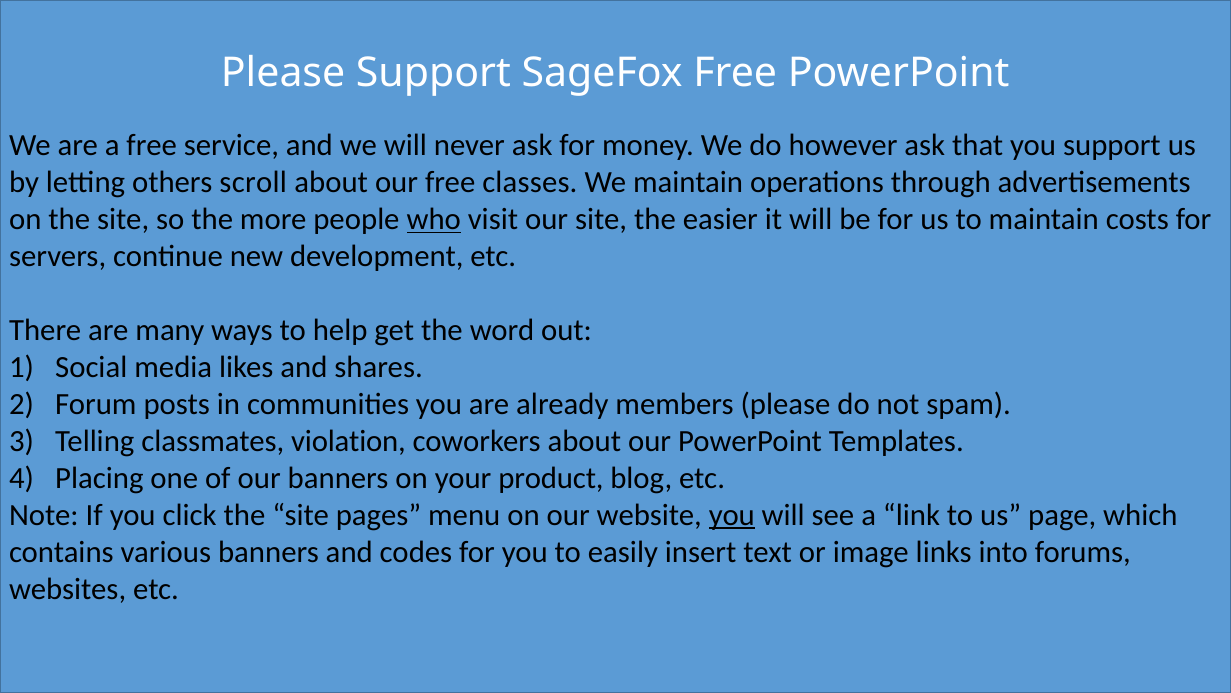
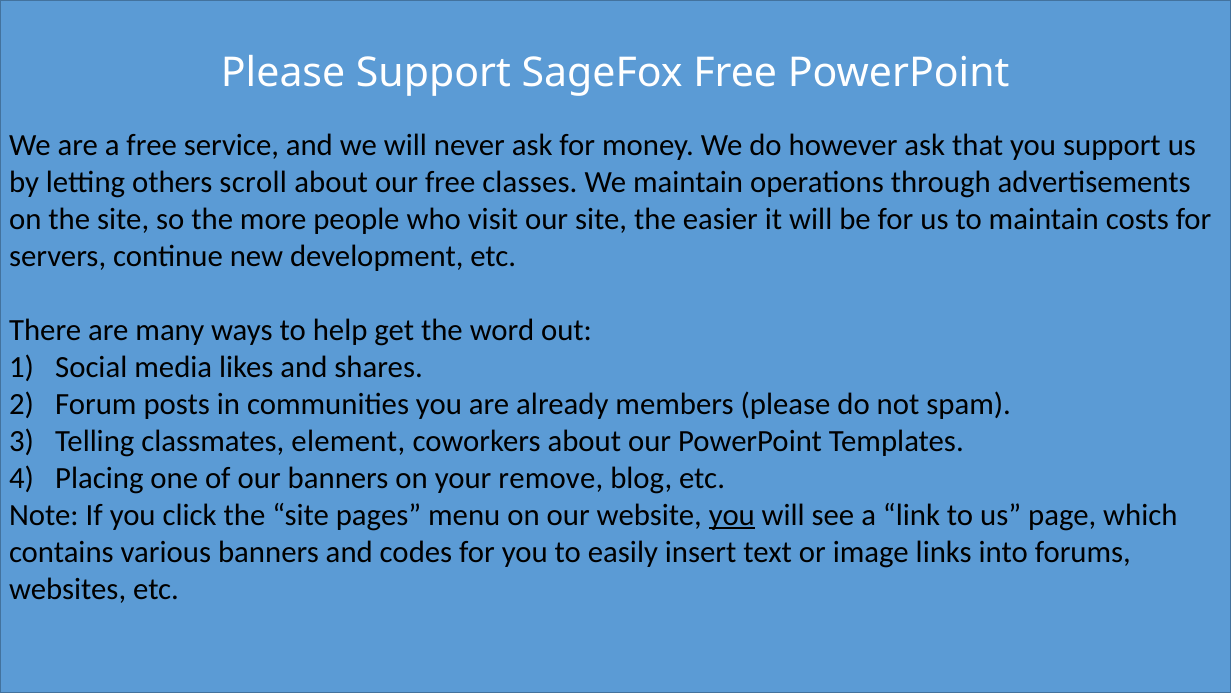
who underline: present -> none (434, 219)
violation: violation -> element (348, 441)
product: product -> remove (551, 478)
